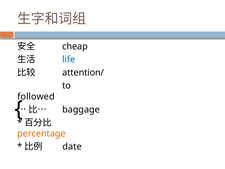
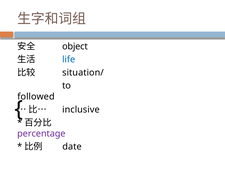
cheap: cheap -> object (75, 46)
attention/: attention/ -> situation/ (83, 72)
baggage: baggage -> inclusive (81, 109)
percentage colour: orange -> purple (41, 133)
